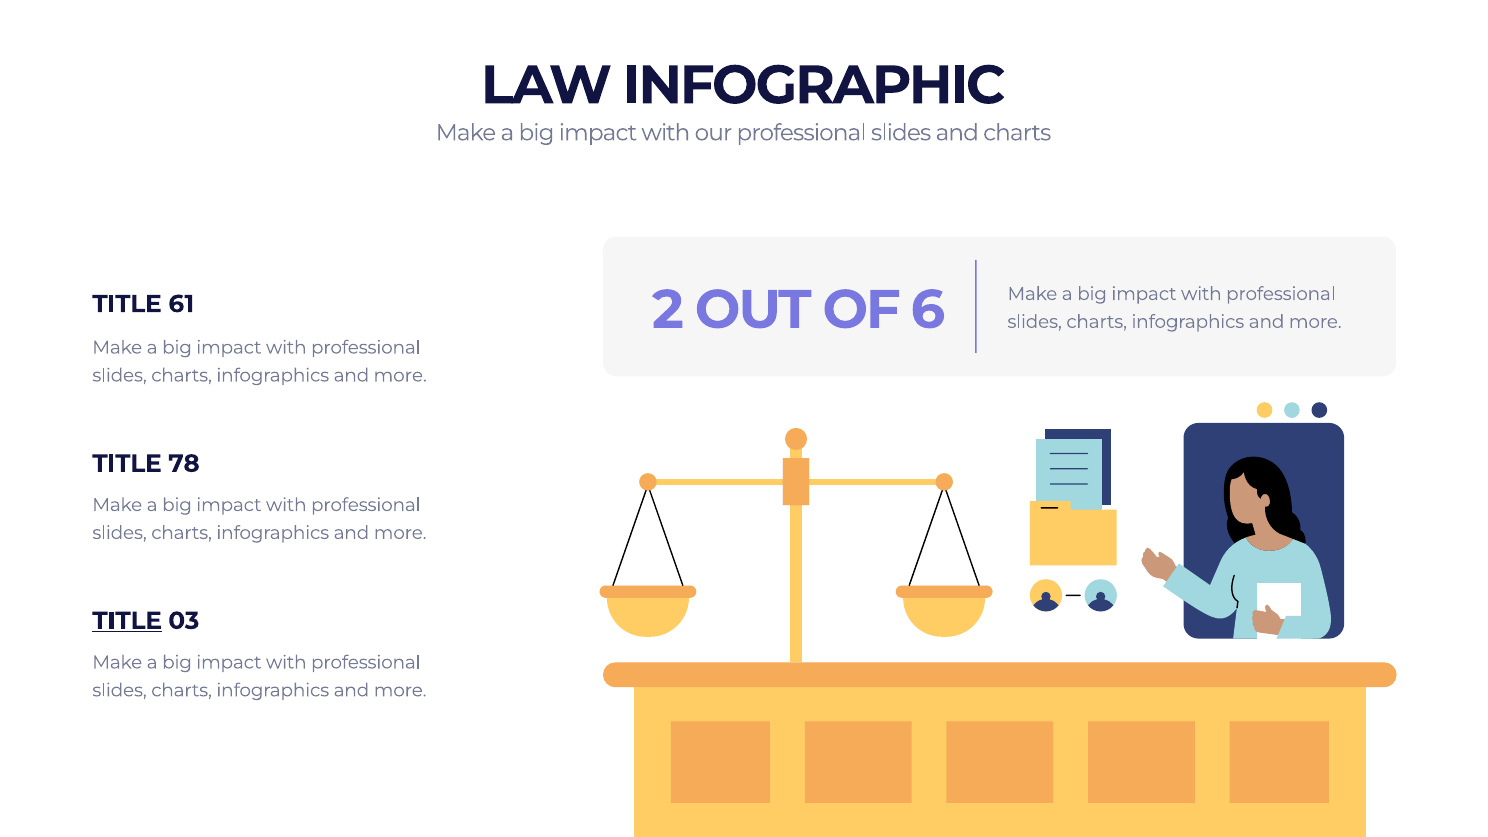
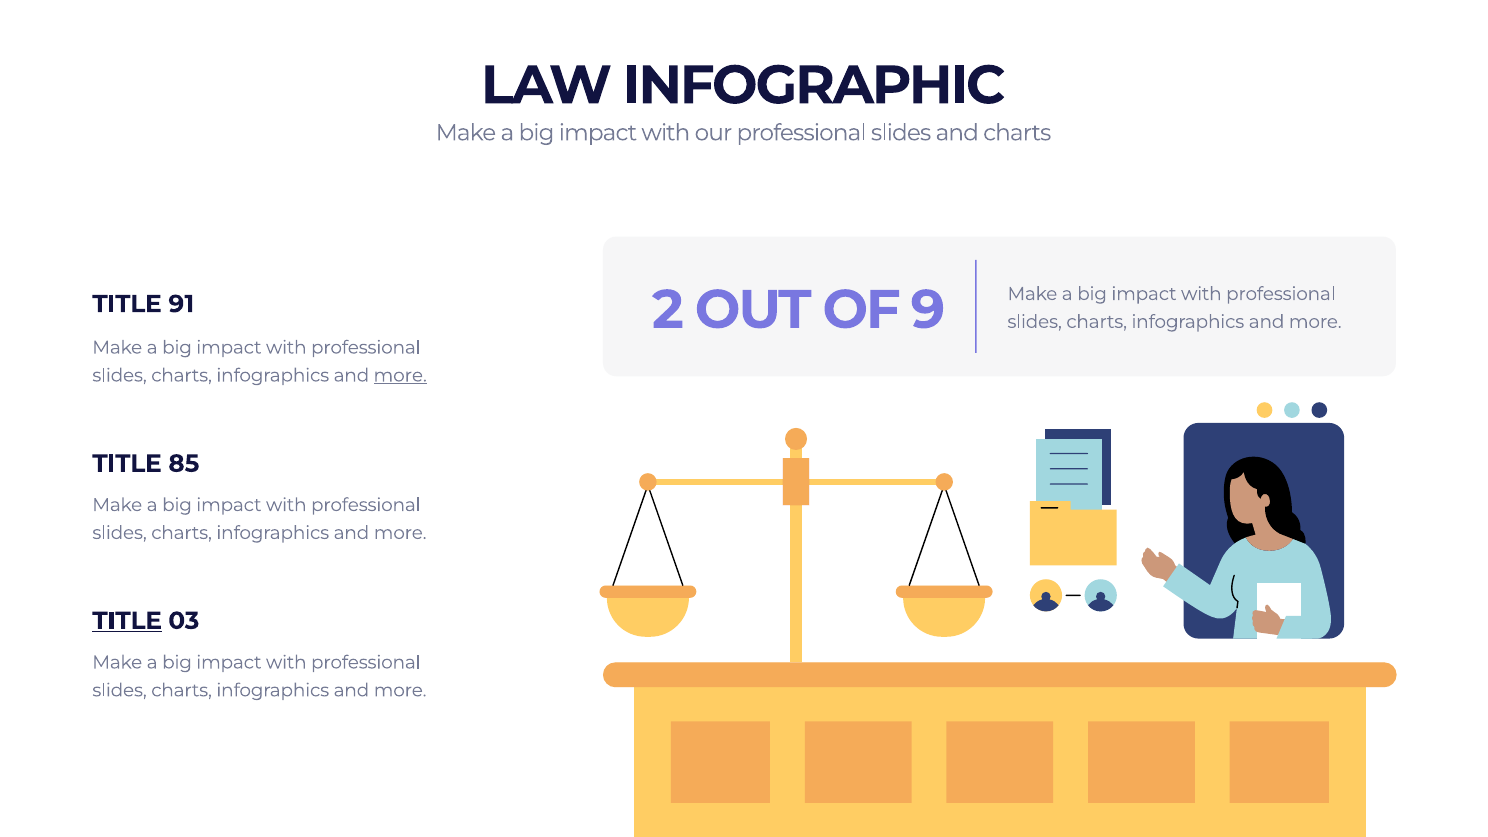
6: 6 -> 9 (928, 310)
61: 61 -> 91 (181, 304)
more underline: none -> present (400, 375)
78: 78 -> 85 (184, 464)
